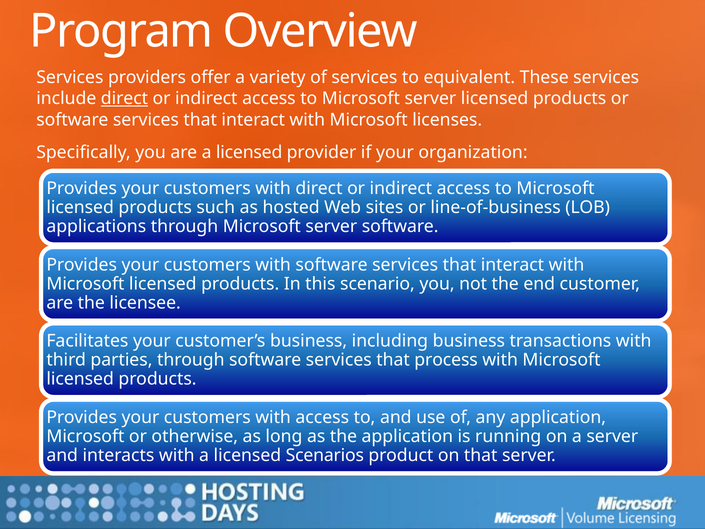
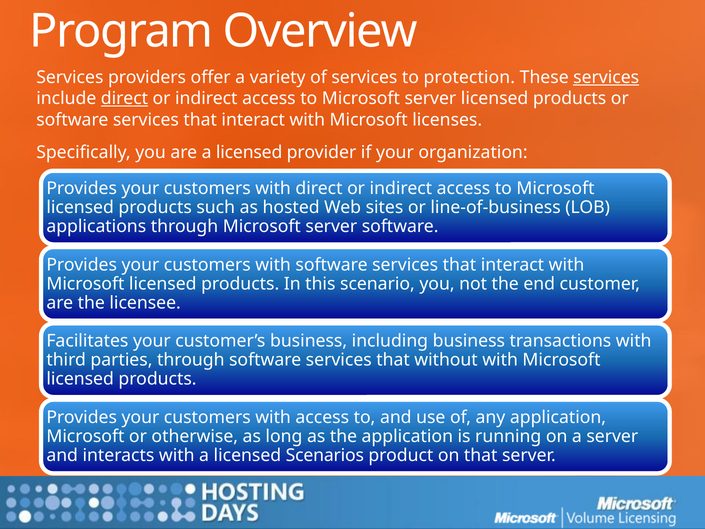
equivalent: equivalent -> protection (469, 77)
services underline: none -> present (606, 77)
process: process -> without (446, 360)
